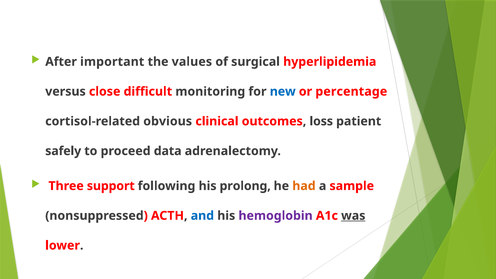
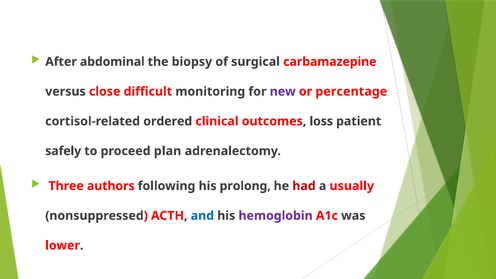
important: important -> abdominal (112, 62)
values: values -> biopsy (192, 62)
hyperlipidemia: hyperlipidemia -> carbamazepine (330, 62)
new colour: blue -> purple (283, 91)
obvious: obvious -> ordered (168, 121)
data: data -> plan (168, 151)
support: support -> authors (111, 186)
had colour: orange -> red (304, 186)
sample: sample -> usually (352, 186)
was underline: present -> none (353, 216)
